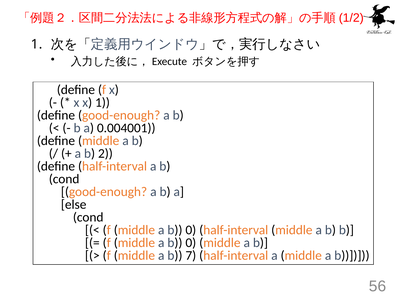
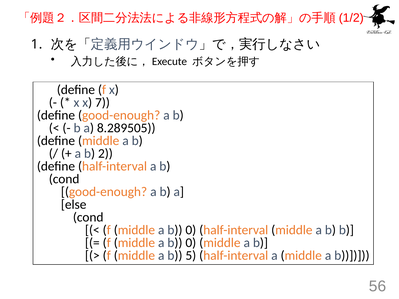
x 1: 1 -> 7 (102, 102)
0.004001: 0.004001 -> 8.289505 (126, 128)
7: 7 -> 5 (191, 256)
